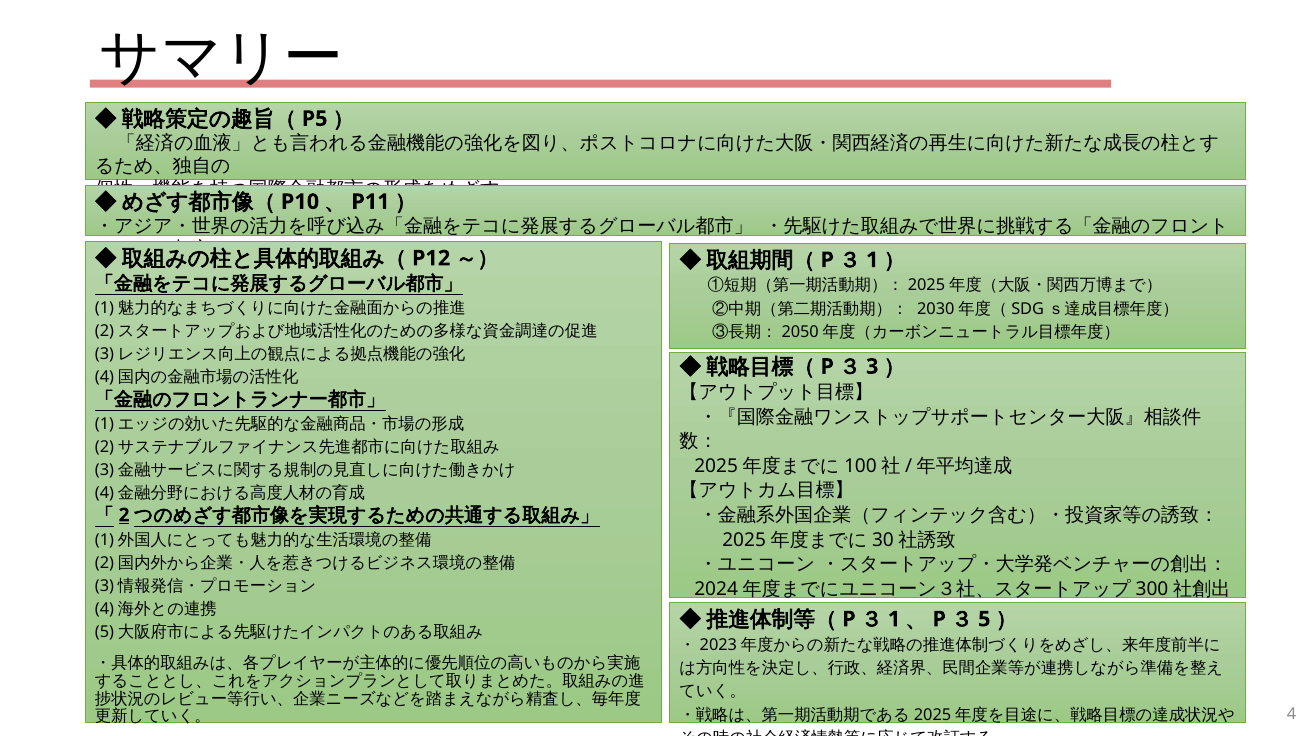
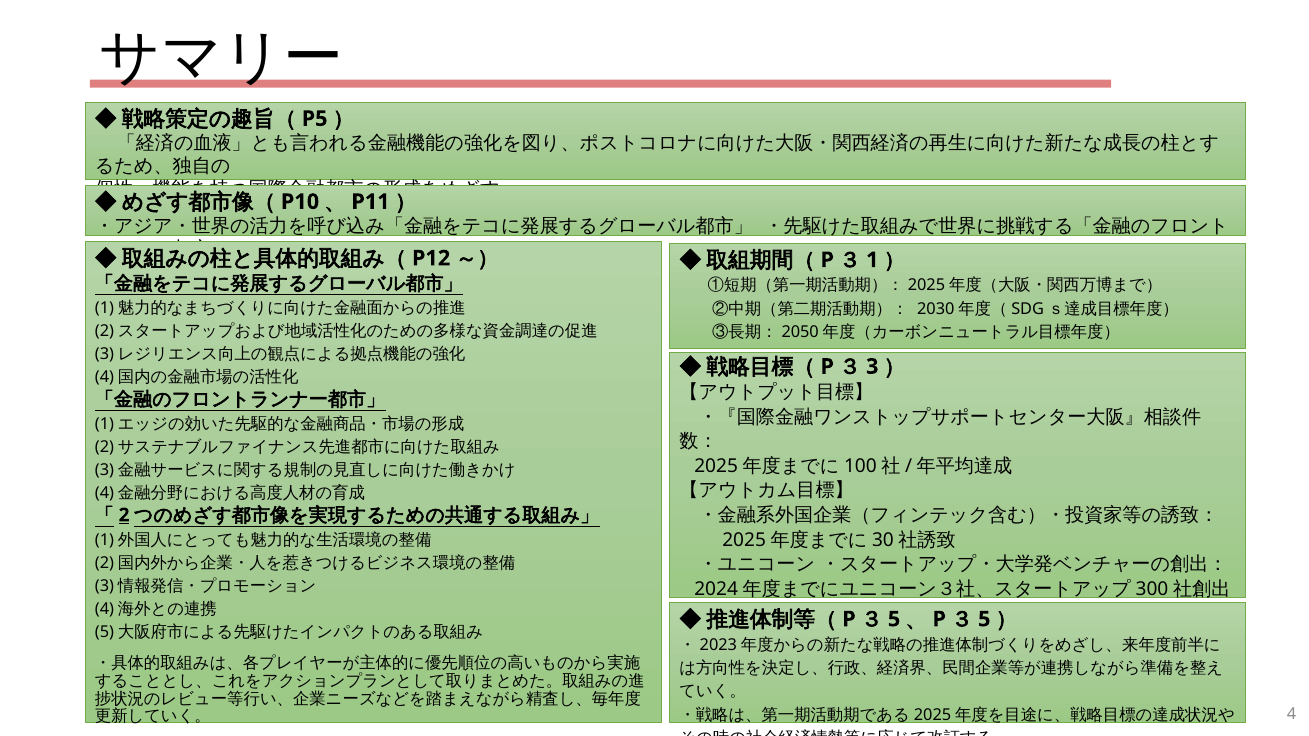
1: 1 -> 5 (894, 619)
